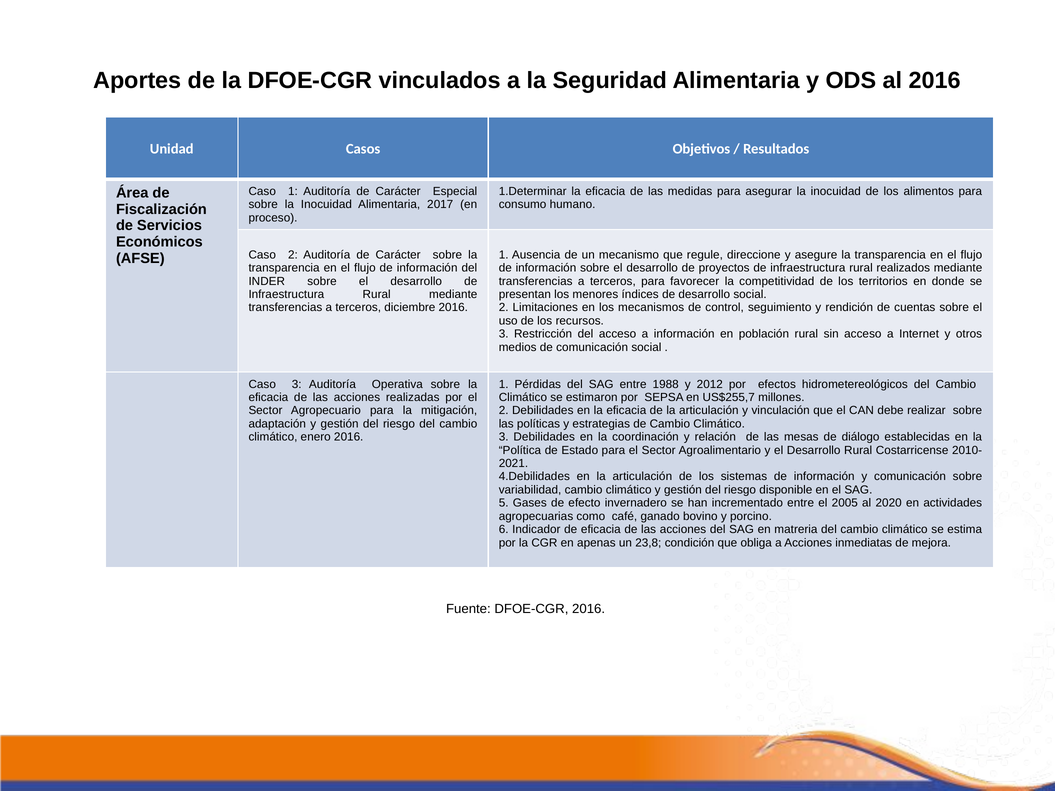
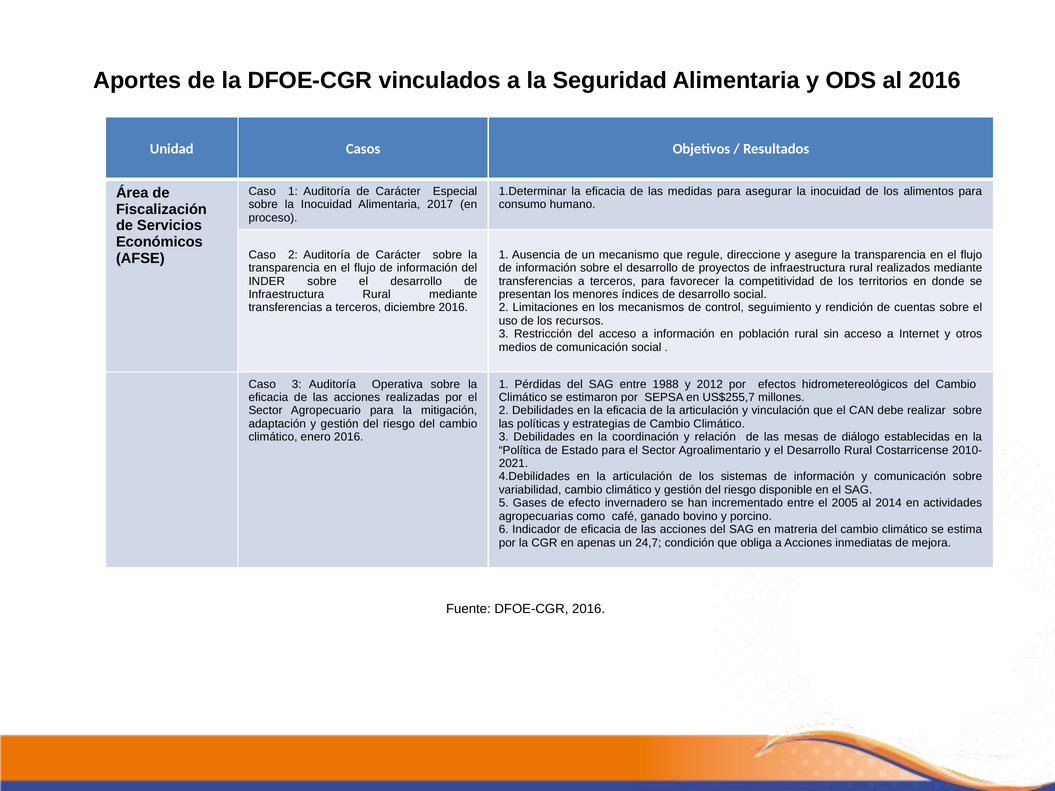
2020: 2020 -> 2014 (889, 503)
23,8: 23,8 -> 24,7 (648, 543)
